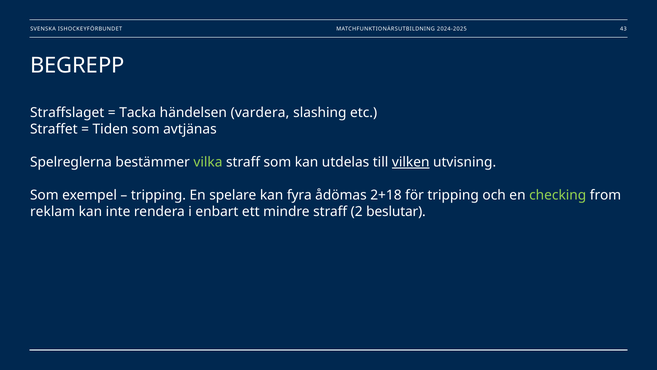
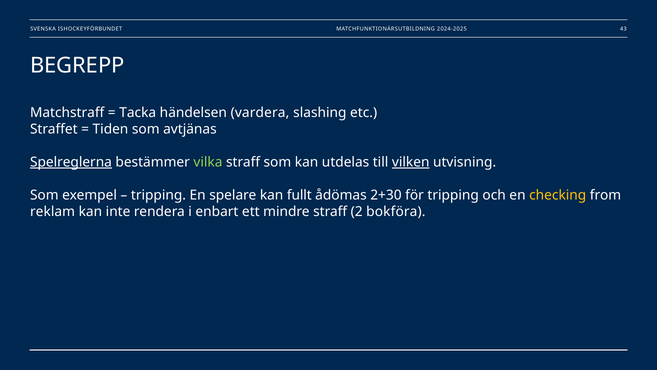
Straffslaget: Straffslaget -> Matchstraff (67, 113)
Spelreglerna underline: none -> present (71, 162)
fyra: fyra -> fullt (299, 195)
2+18: 2+18 -> 2+30 (386, 195)
checking colour: light green -> yellow (558, 195)
beslutar: beslutar -> bokföra (396, 211)
